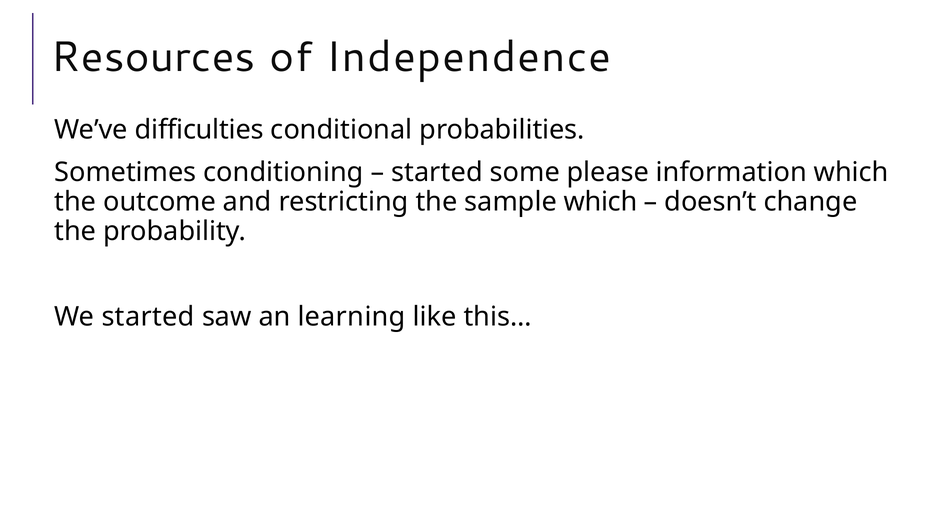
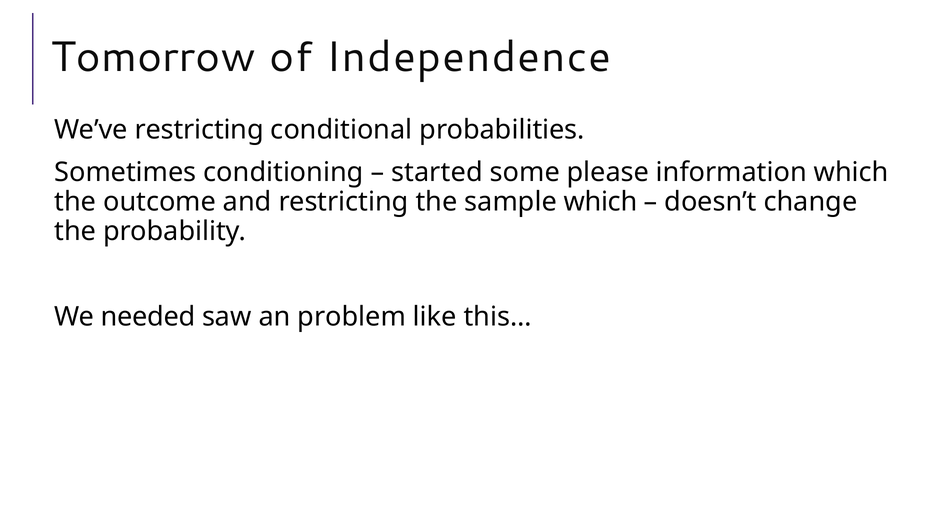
Resources: Resources -> Tomorrow (153, 57)
We’ve difficulties: difficulties -> restricting (199, 130)
We started: started -> needed (148, 317)
learning: learning -> problem (352, 317)
